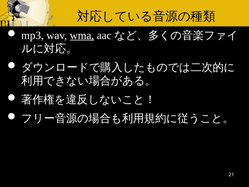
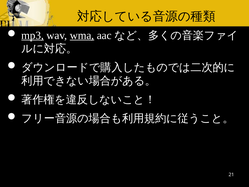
mp3 underline: none -> present (33, 35)
